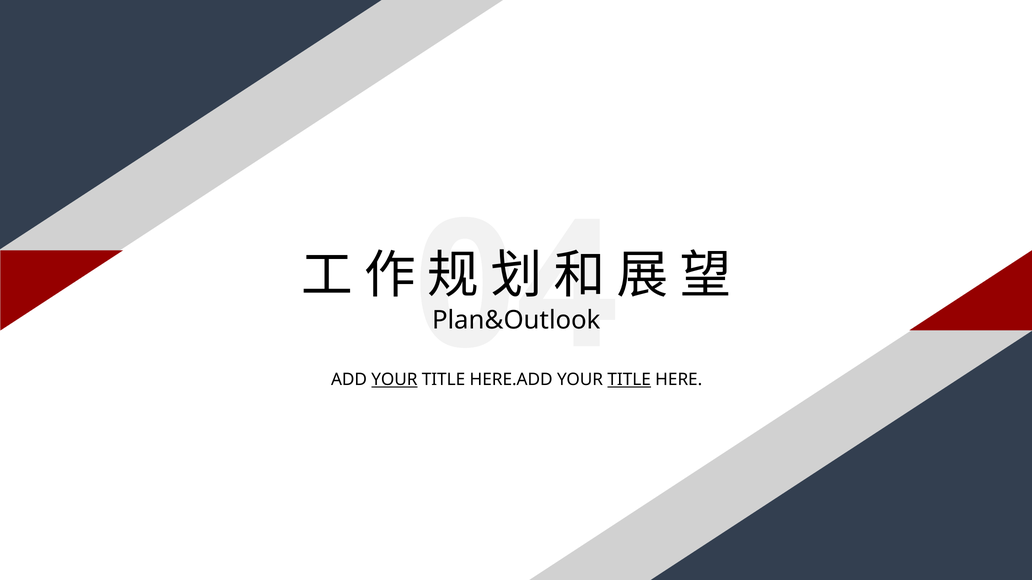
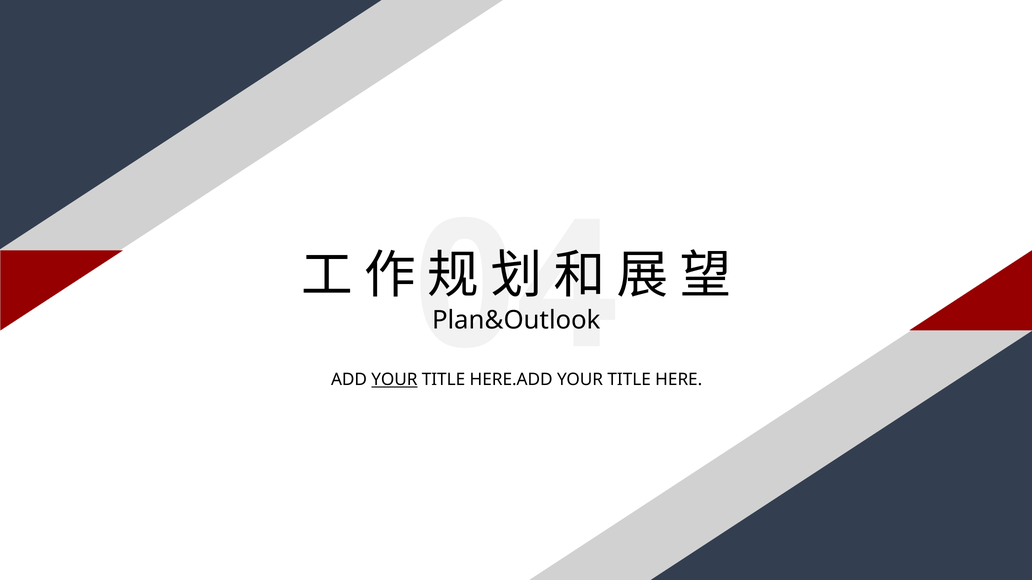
TITLE underline: present -> none (629, 380)
